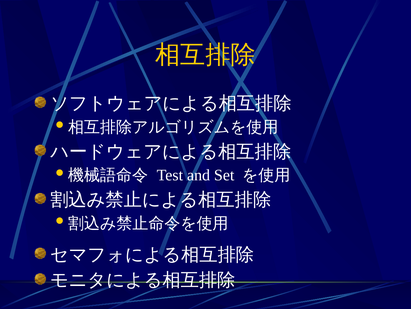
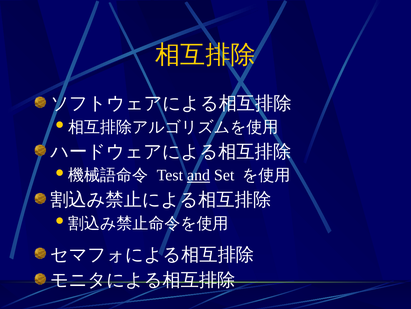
and underline: none -> present (199, 175)
